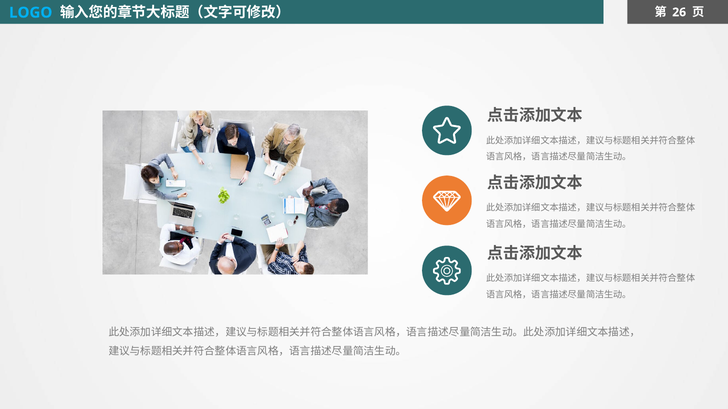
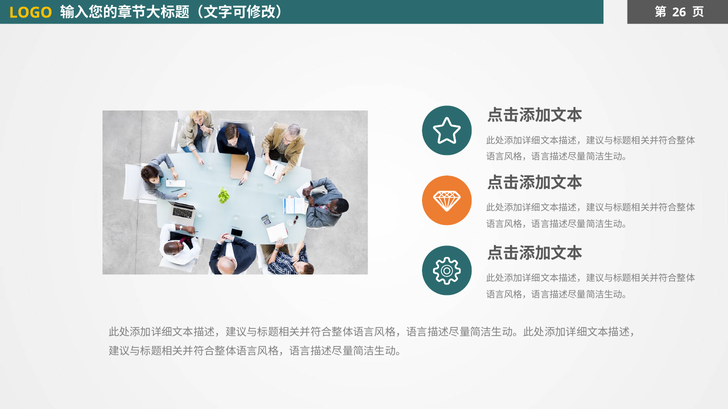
LOGO colour: light blue -> yellow (31, 13)
